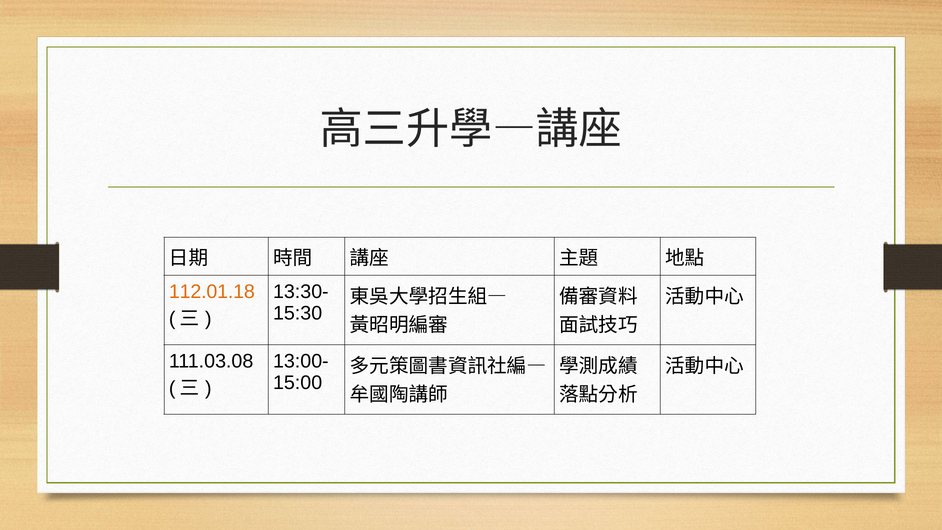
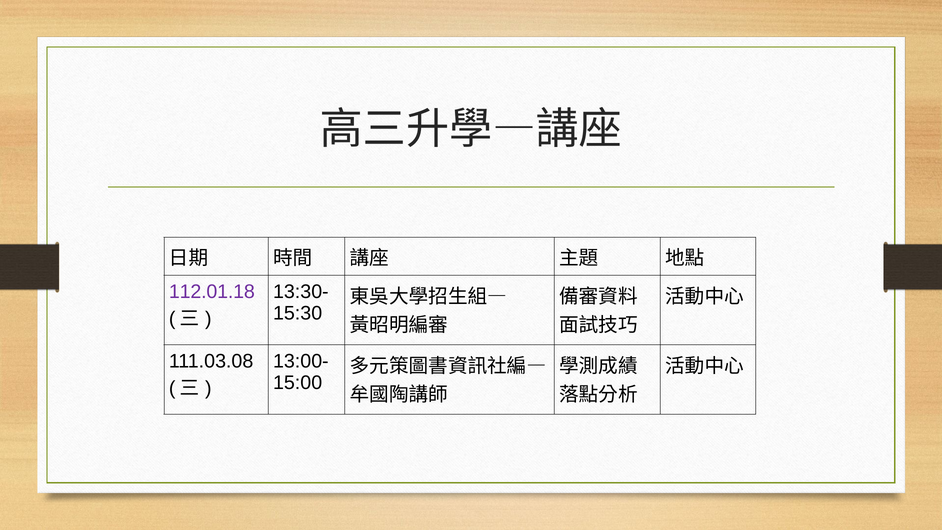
112.01.18 colour: orange -> purple (212, 292)
